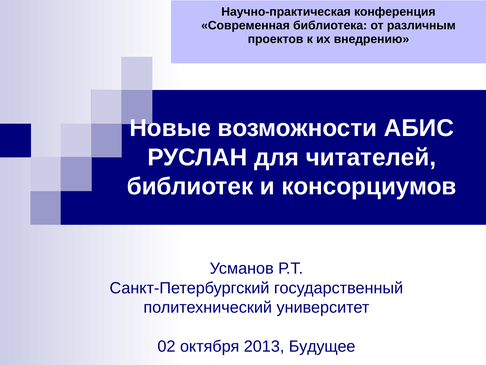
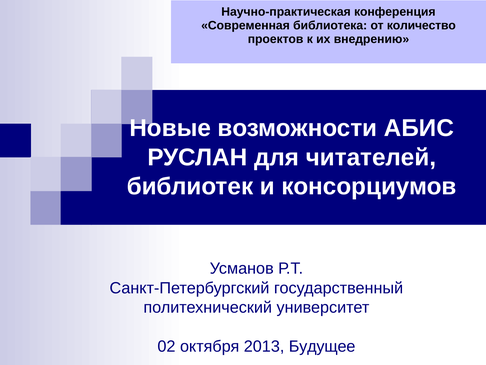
различным: различным -> количество (421, 25)
